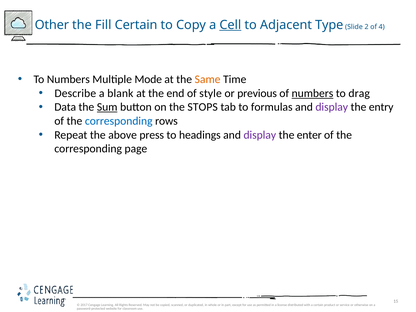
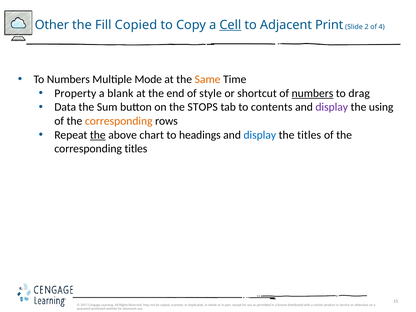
Fill Certain: Certain -> Copied (136, 25)
Type: Type -> Print (329, 25)
Describe: Describe -> Property (75, 93)
previous: previous -> shortcut (257, 93)
Sum underline: present -> none (107, 107)
formulas: formulas -> contents (272, 107)
entry: entry -> using (381, 107)
corresponding colour: blue -> orange (119, 121)
the underline: none -> present (98, 135)
press: press -> chart (152, 135)
display colour: purple -> blue (260, 135)
the enter: enter -> titles (309, 135)
corresponding page: page -> titles (136, 149)
